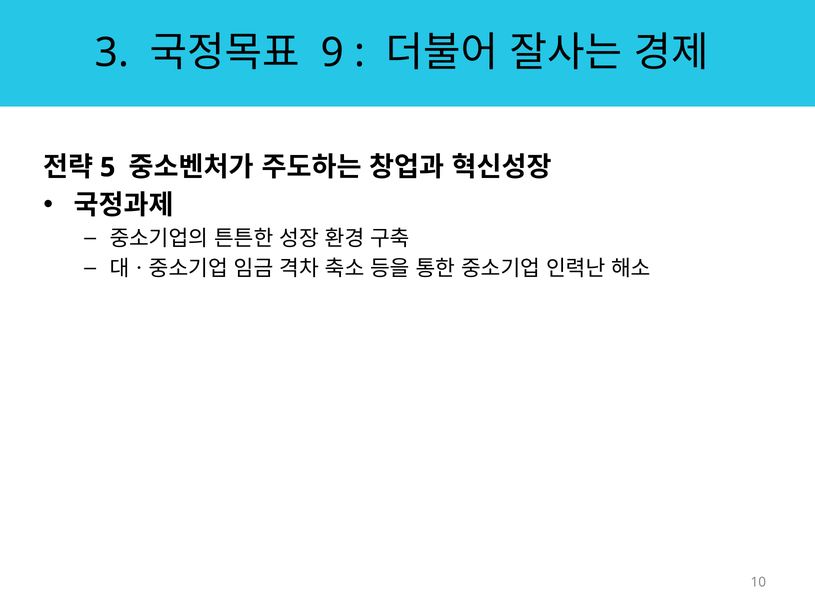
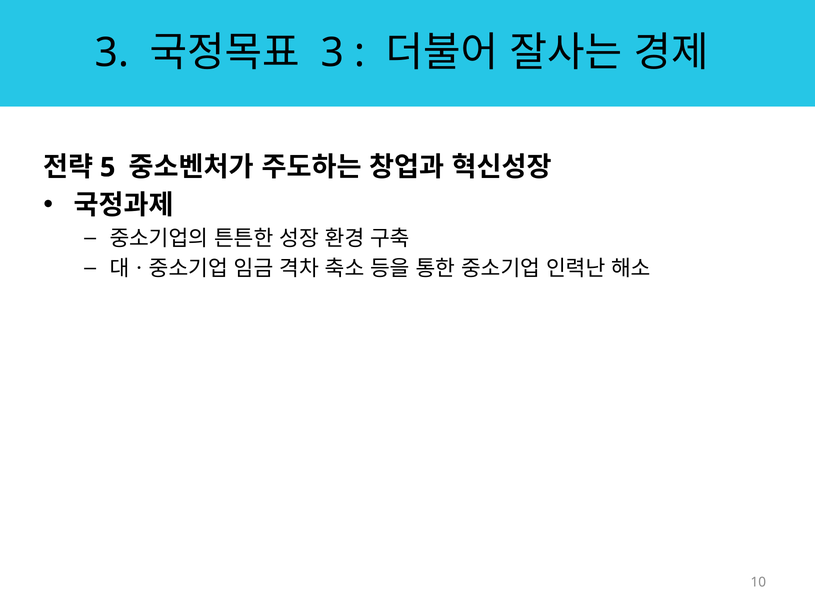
9: 9 -> 3 (332, 53)
